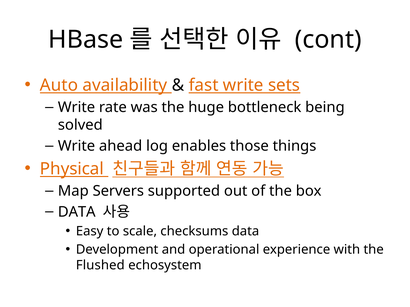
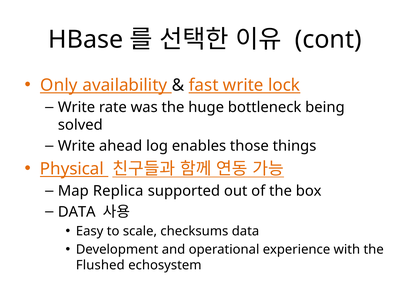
Auto: Auto -> Only (59, 85)
sets: sets -> lock (284, 85)
Servers: Servers -> Replica (118, 191)
